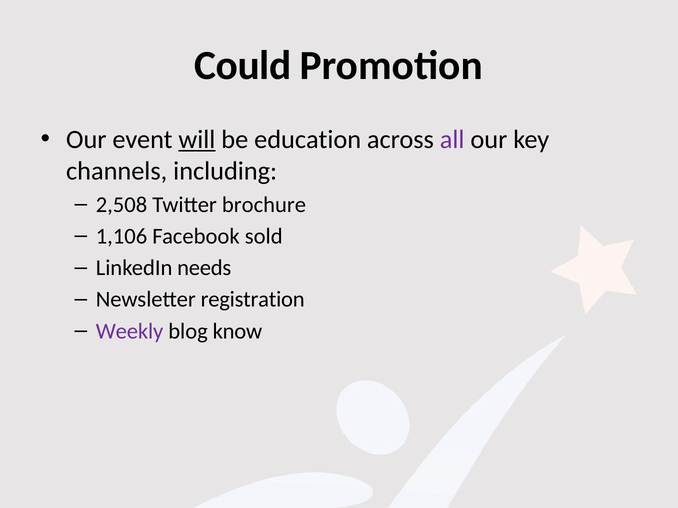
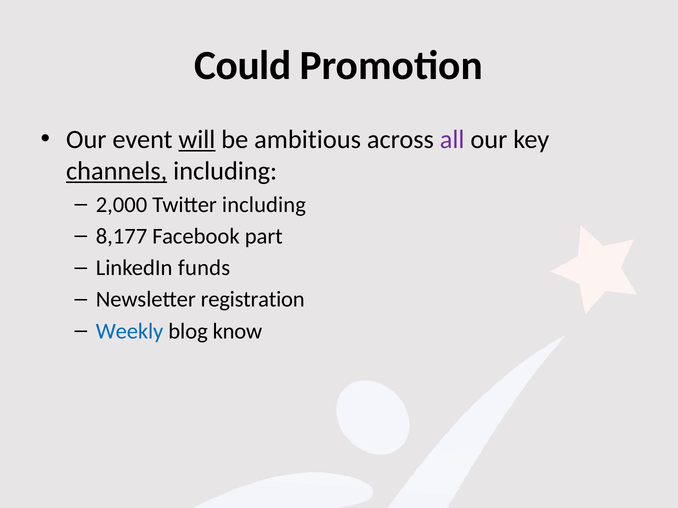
education: education -> ambitious (308, 140)
channels underline: none -> present (117, 171)
2,508: 2,508 -> 2,000 (121, 205)
Twitter brochure: brochure -> including (264, 205)
1,106: 1,106 -> 8,177 (121, 236)
sold: sold -> part (264, 236)
needs: needs -> funds (204, 268)
Weekly colour: purple -> blue (130, 331)
